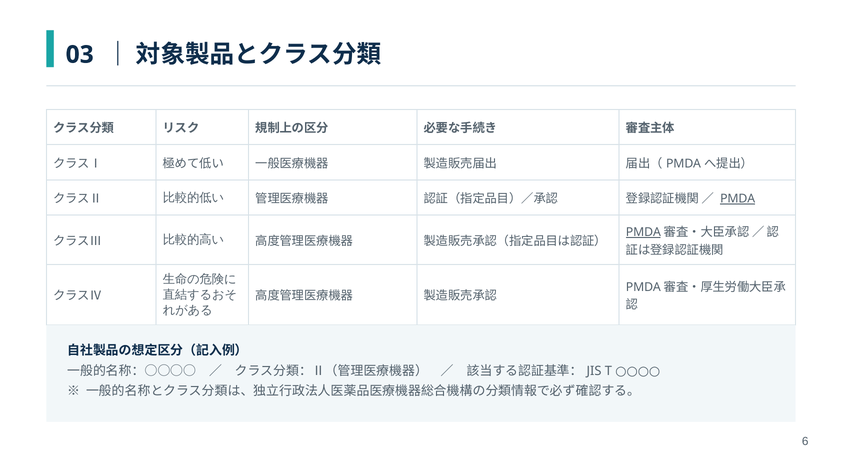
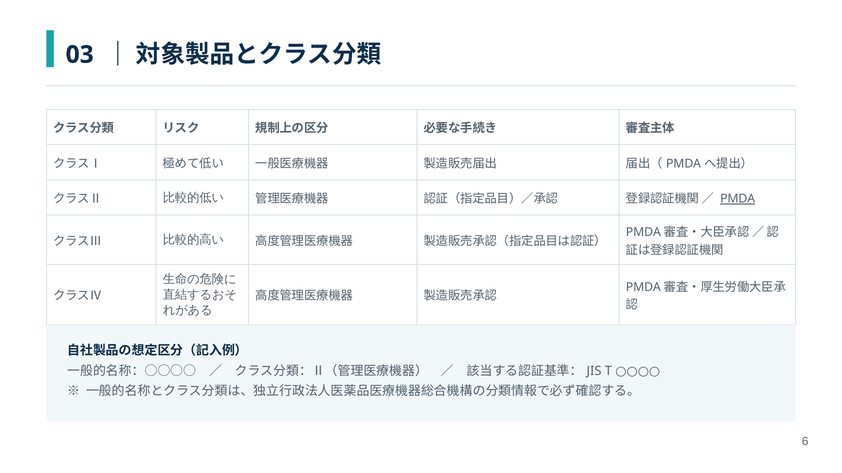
PMDA underline: present -> none (643, 233)
